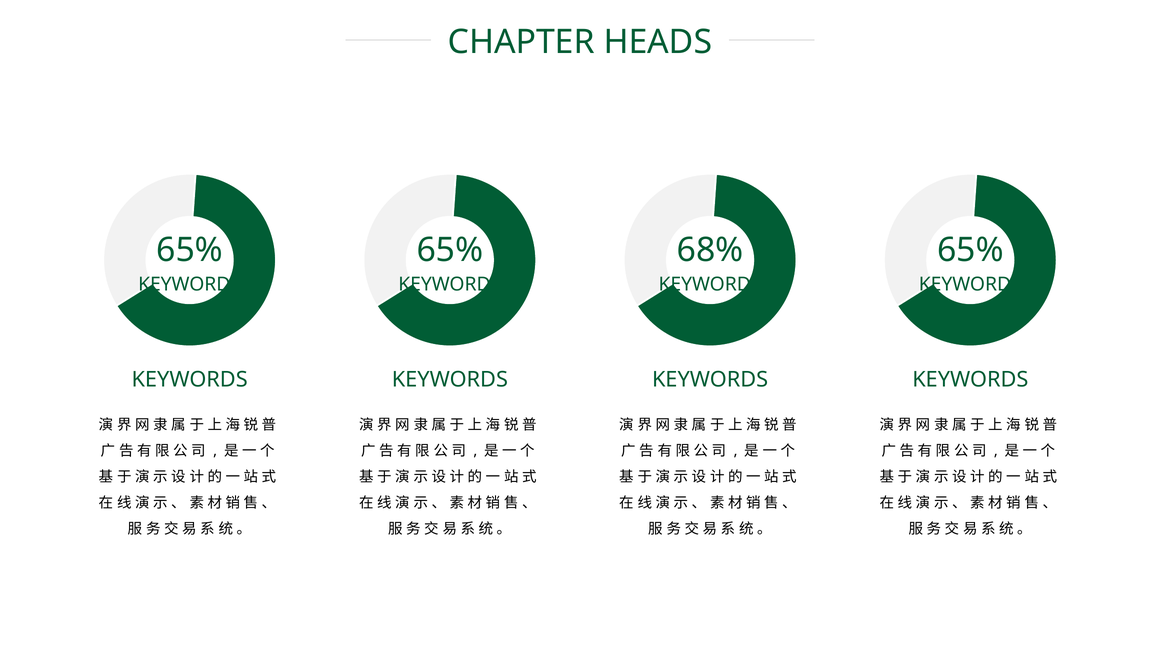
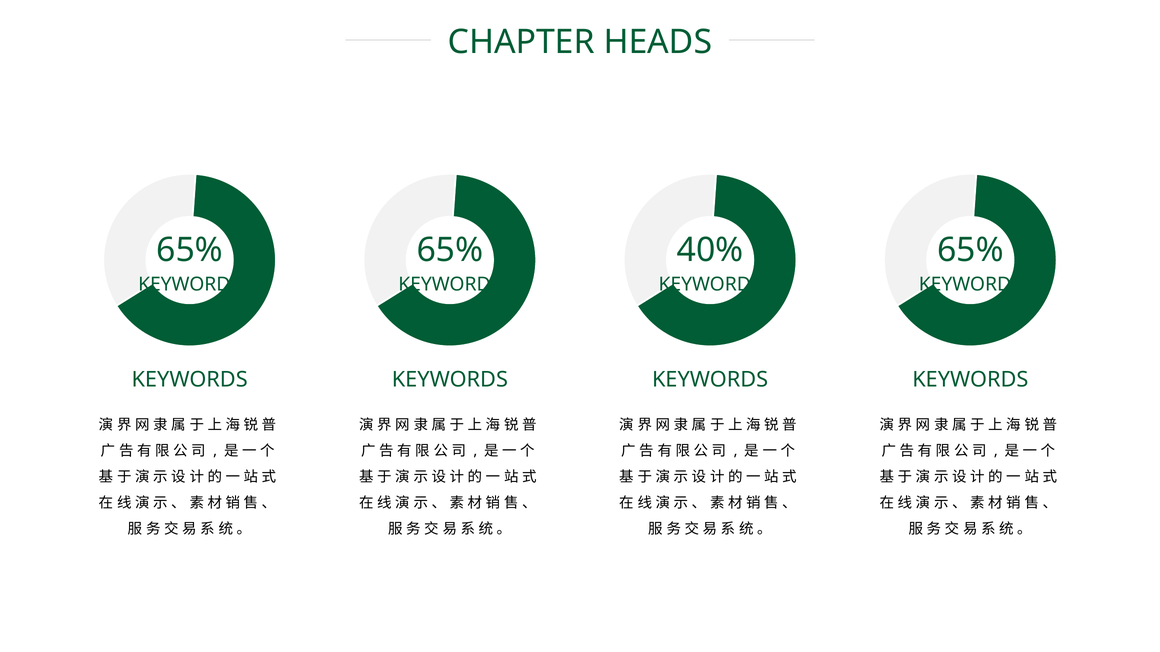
68%: 68% -> 40% (710, 250)
